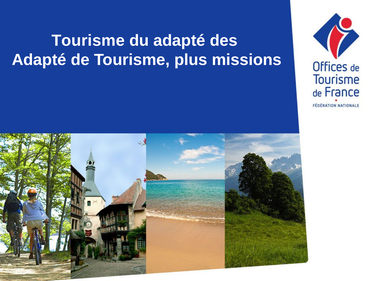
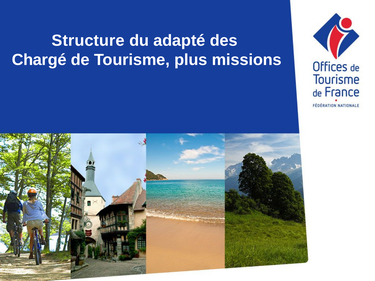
Tourisme: Tourisme -> Structure (88, 41)
Adapté: Adapté -> Chargé (39, 60)
